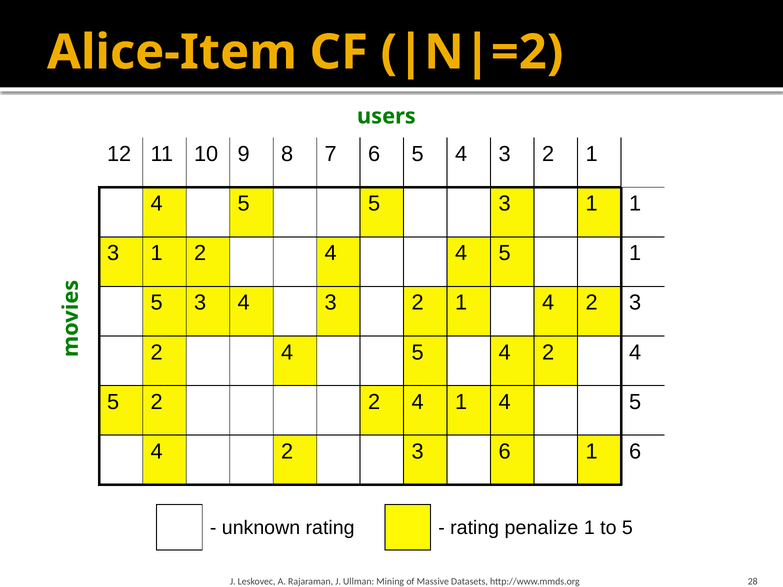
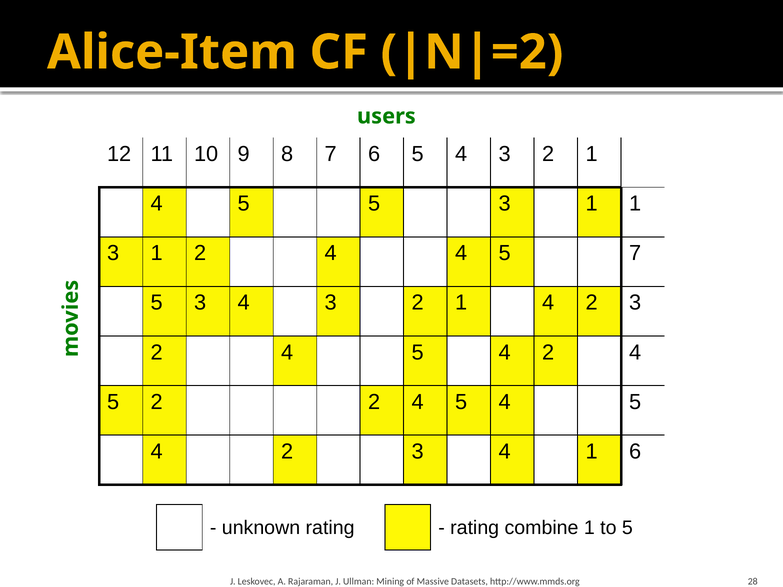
5 1: 1 -> 7 (635, 253)
2 2 4 1: 1 -> 5 (461, 402)
2 3 6: 6 -> 4 (505, 452)
penalize: penalize -> combine (542, 528)
